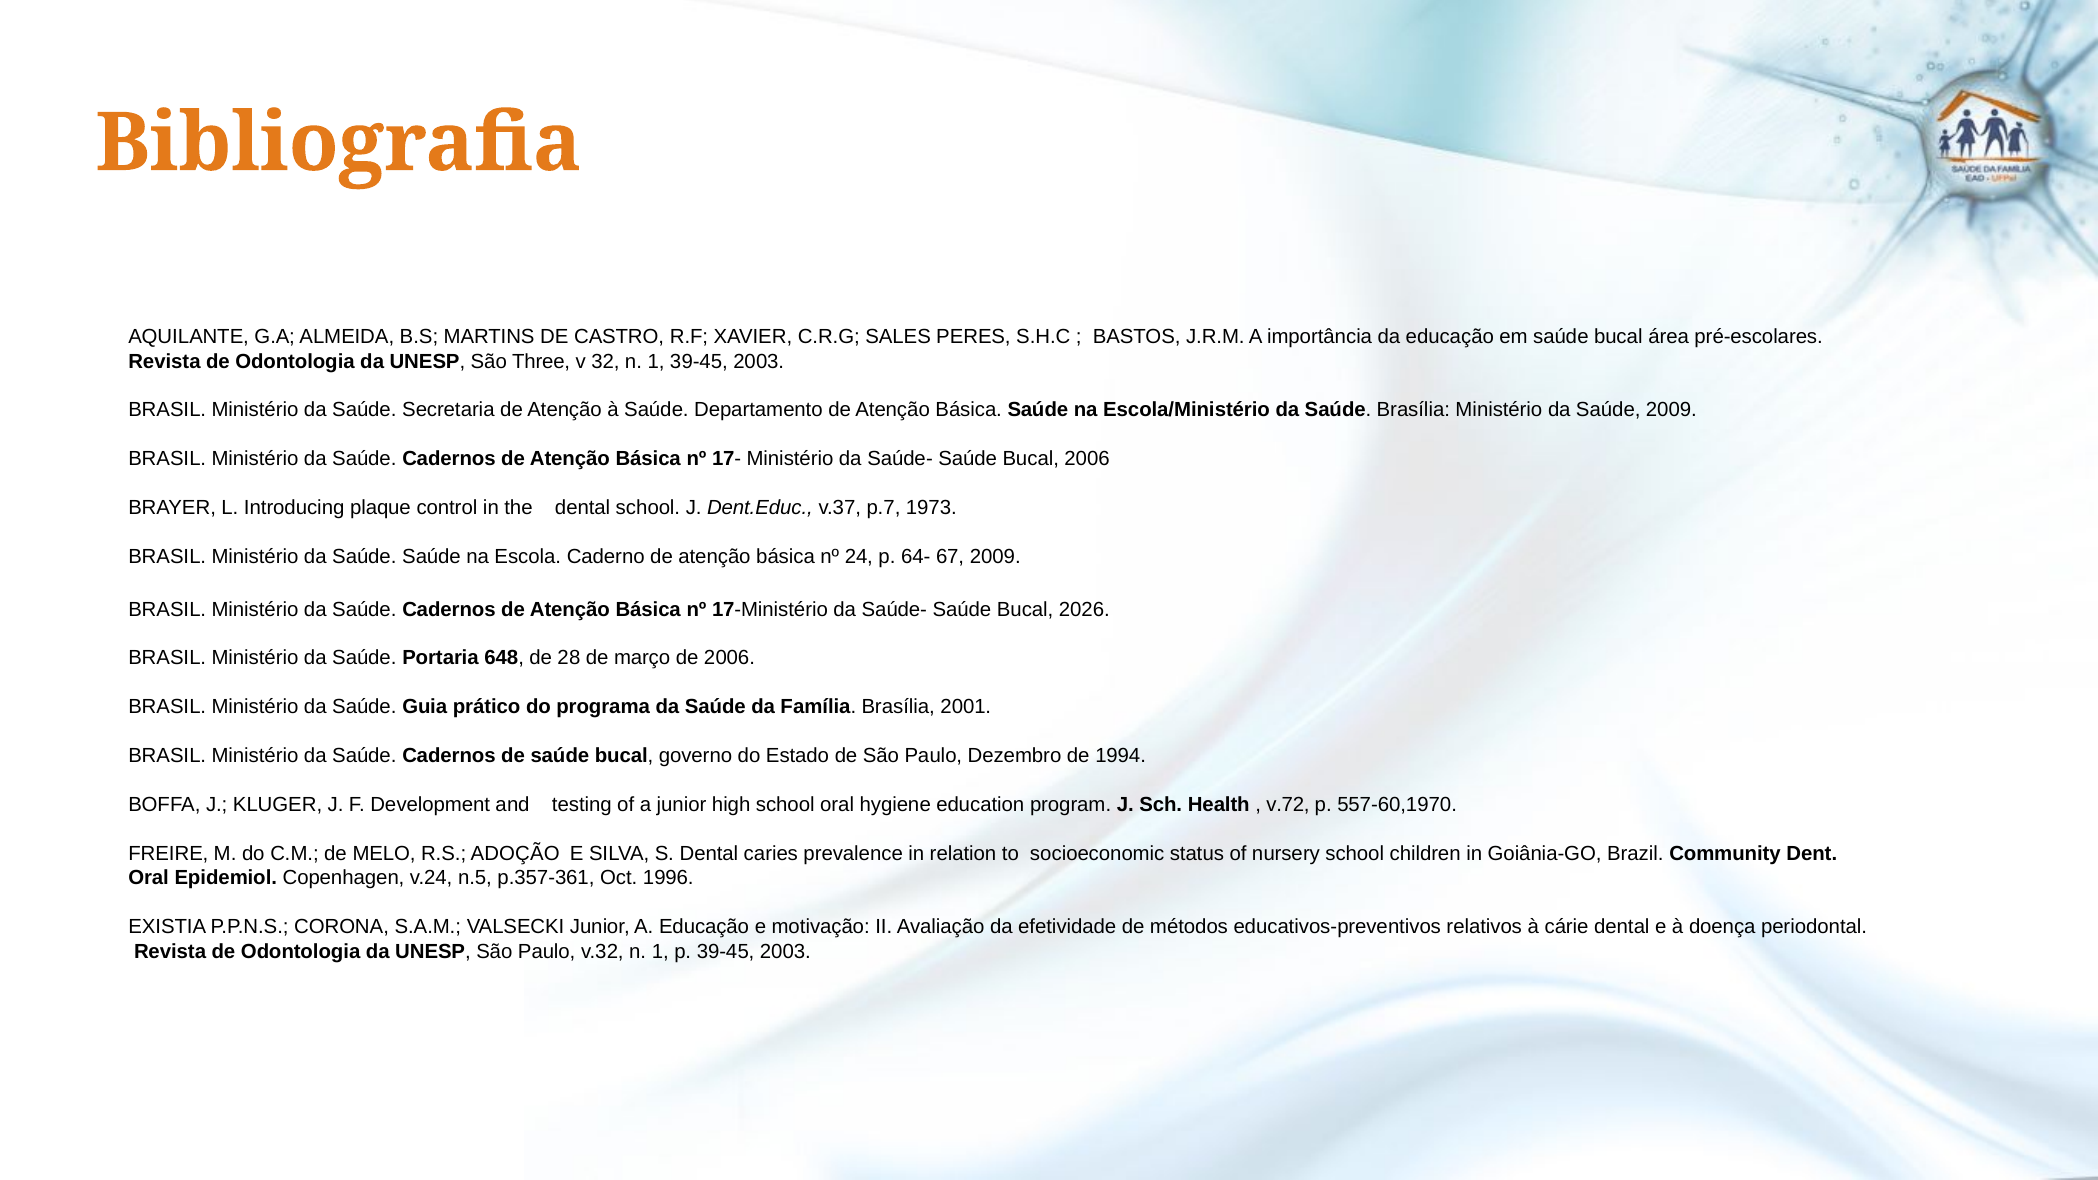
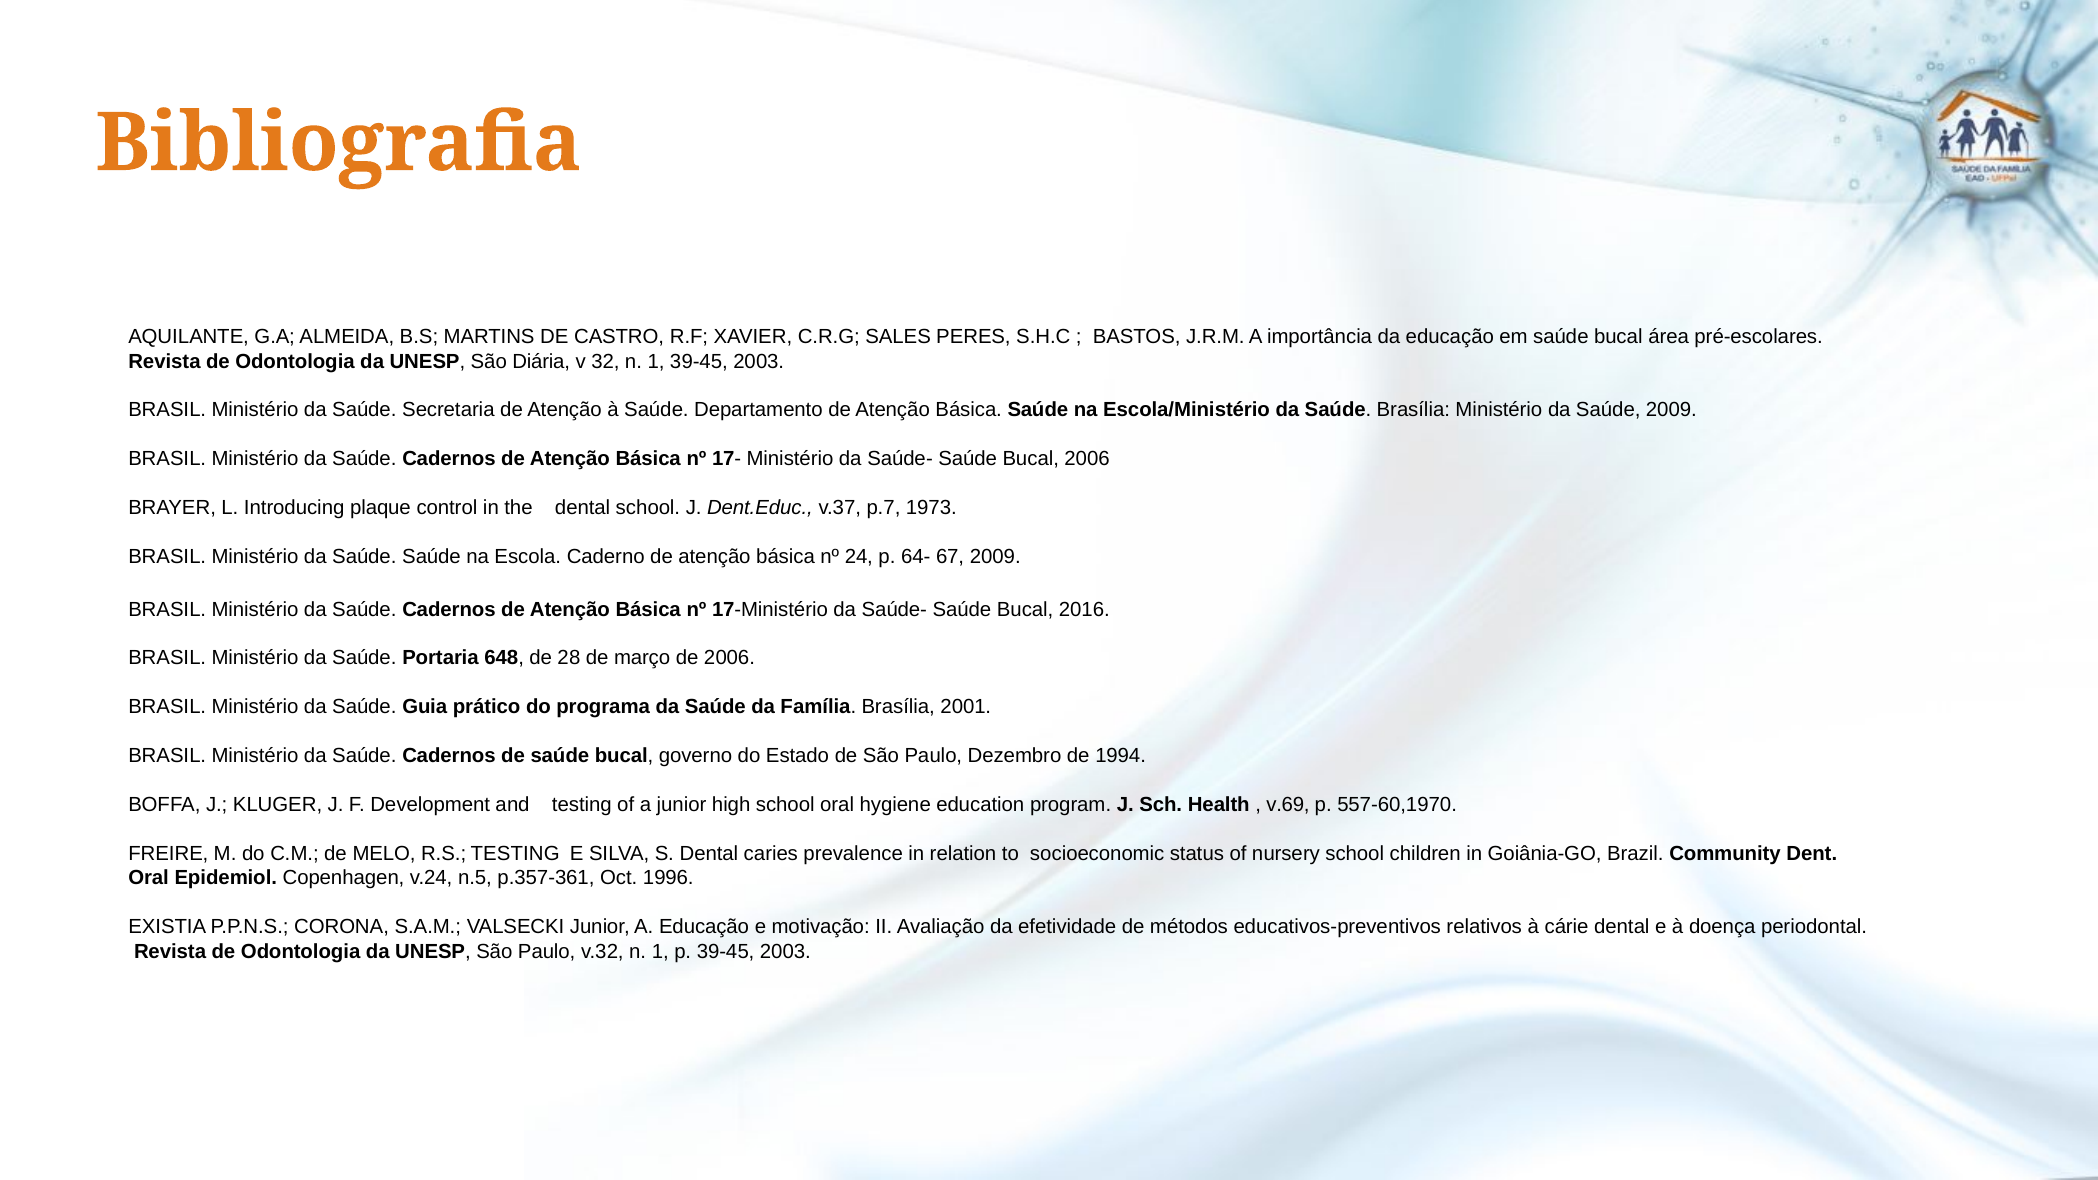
Three: Three -> Diária (541, 361)
2026: 2026 -> 2016 (1084, 609)
v.72: v.72 -> v.69 (1288, 805)
R.S ADOÇÃO: ADOÇÃO -> TESTING (515, 854)
